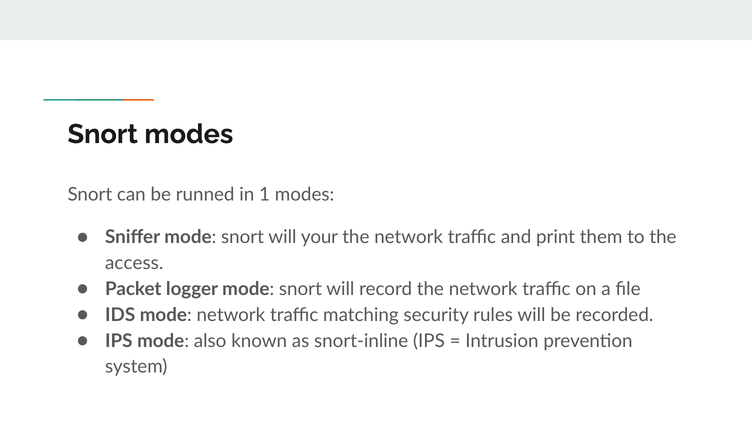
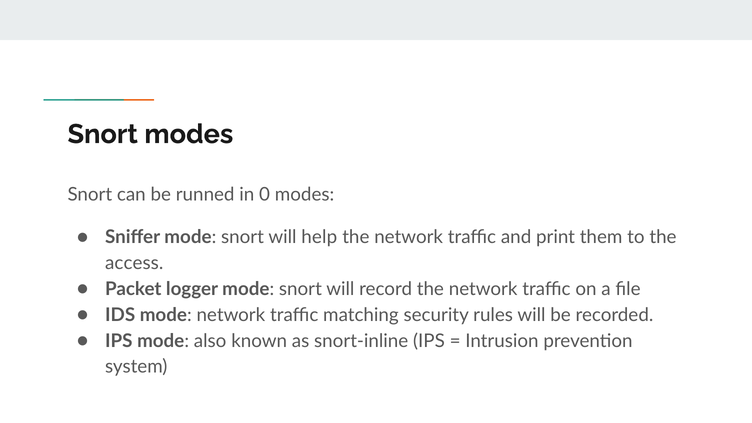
1: 1 -> 0 (265, 194)
your: your -> help (319, 237)
